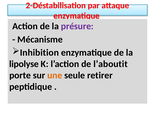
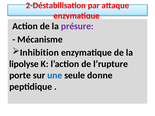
l’aboutit: l’aboutit -> l’rupture (111, 64)
une colour: orange -> blue (55, 76)
retirer: retirer -> donne (100, 76)
